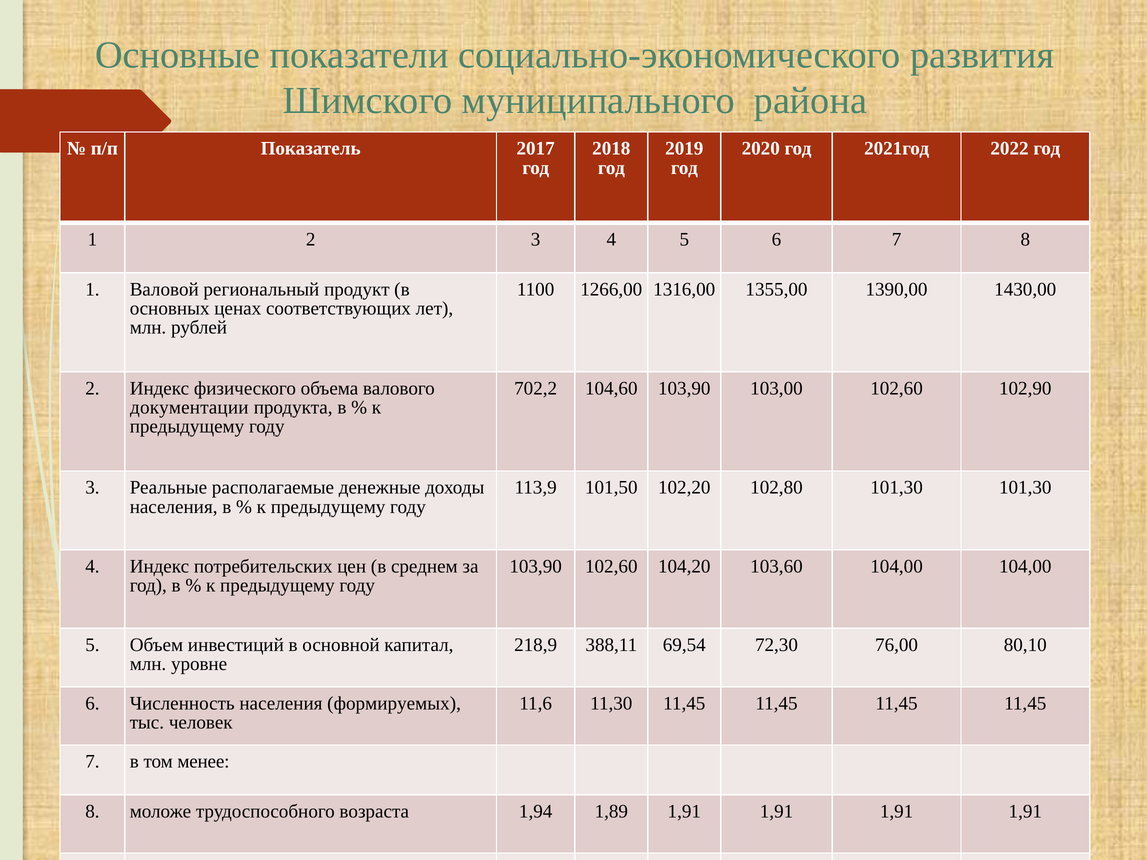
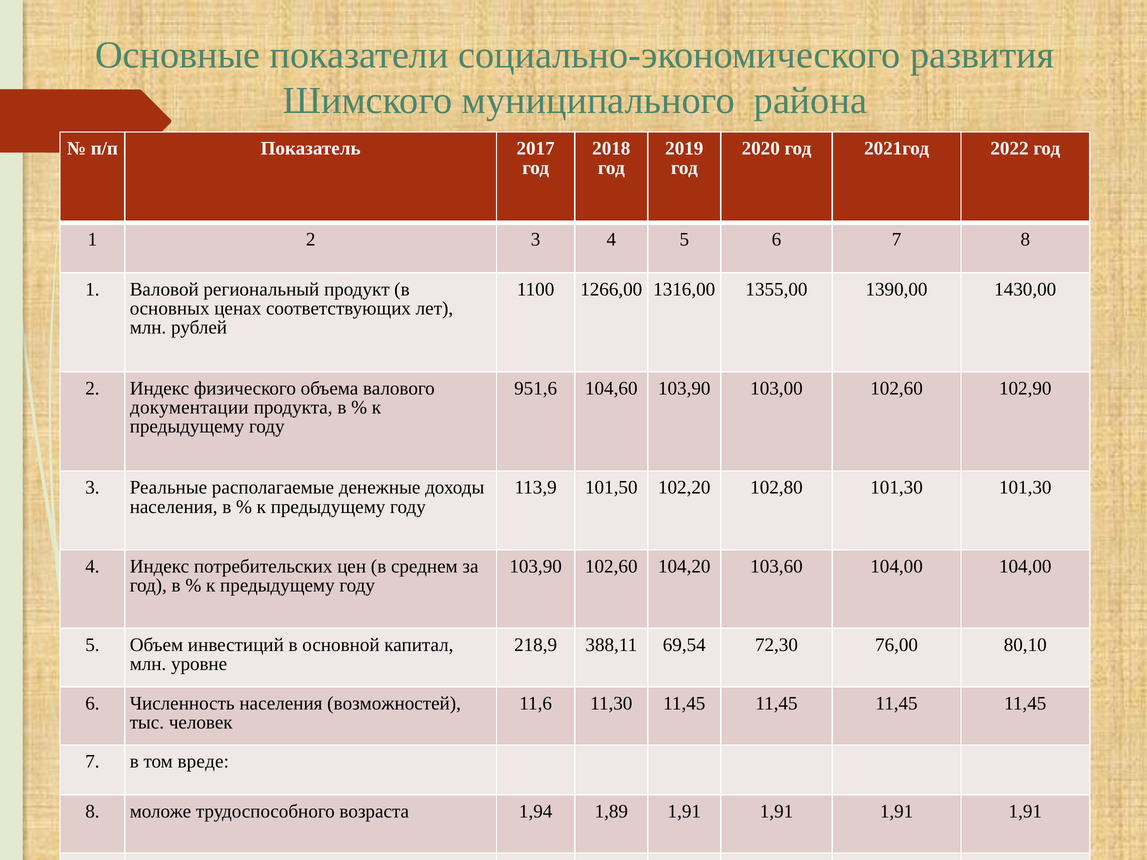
702,2: 702,2 -> 951,6 (536, 389)
формируемых: формируемых -> возможностей (394, 704)
менее: менее -> вреде (203, 762)
